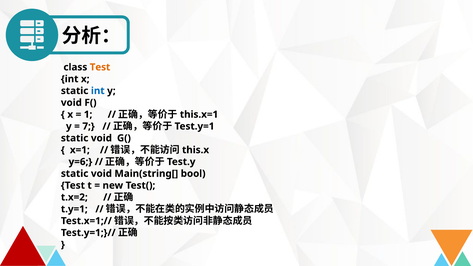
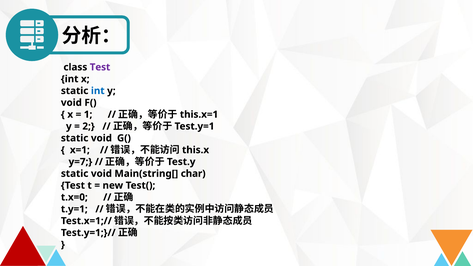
Test colour: orange -> purple (100, 67)
7: 7 -> 2 (89, 126)
y=6: y=6 -> y=7 (80, 162)
bool: bool -> char (193, 174)
t.x=2: t.x=2 -> t.x=0 (74, 197)
